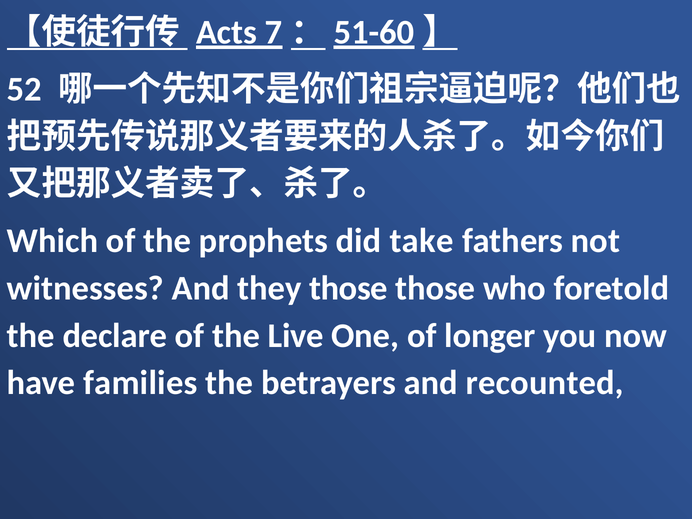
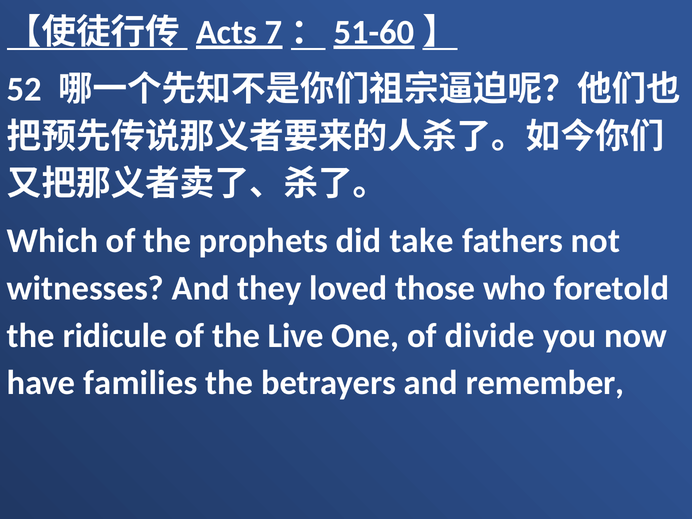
they those: those -> loved (348, 288)
declare: declare -> ridicule (115, 336)
longer: longer -> divide (490, 336)
recounted: recounted -> remember (545, 383)
